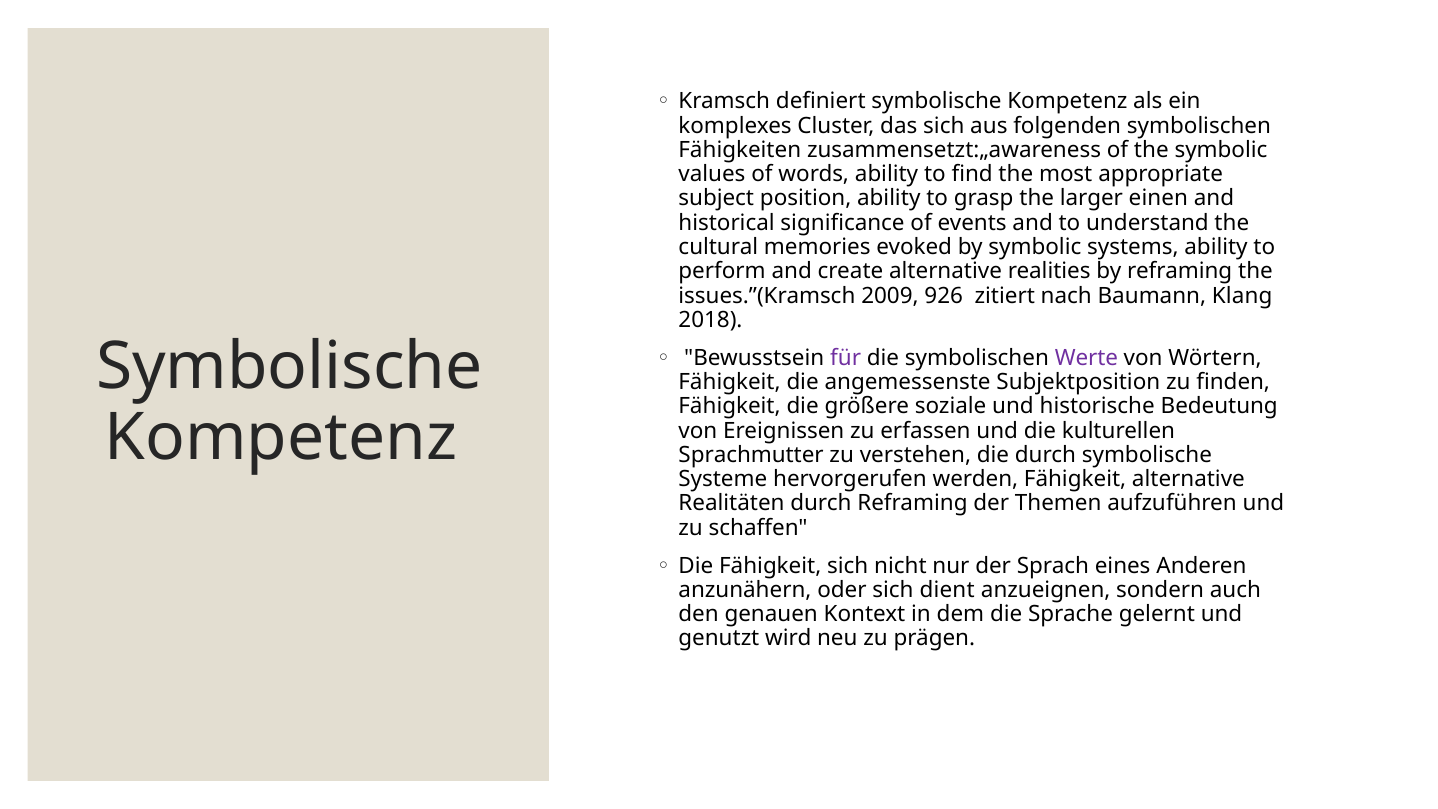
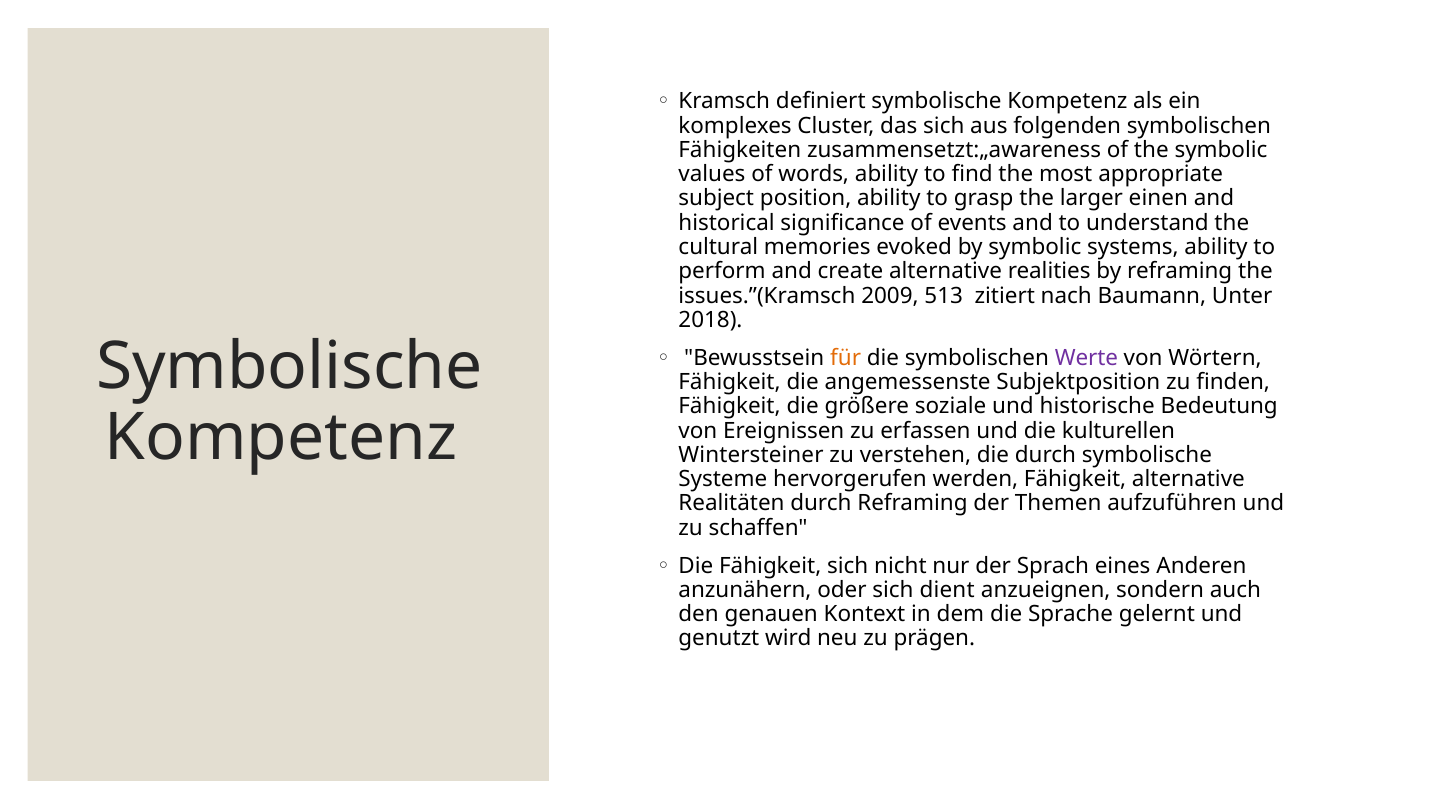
926: 926 -> 513 (944, 296)
Klang: Klang -> Unter (1242, 296)
für colour: purple -> orange (846, 358)
Sprachmutter: Sprachmutter -> Wintersteiner (751, 455)
